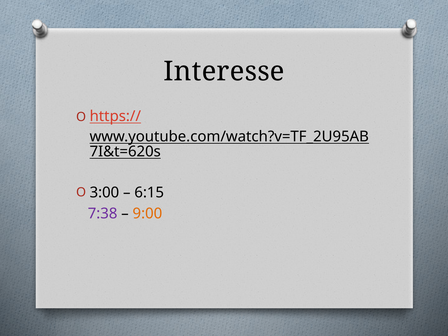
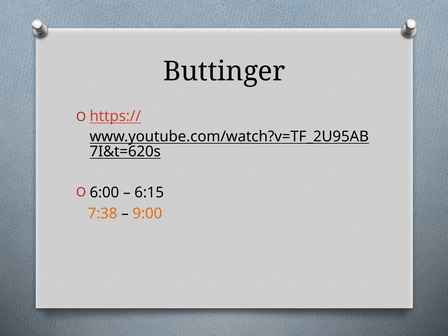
Interesse: Interesse -> Buttinger (224, 71)
3:00: 3:00 -> 6:00 (104, 193)
7:38 colour: purple -> orange (103, 214)
